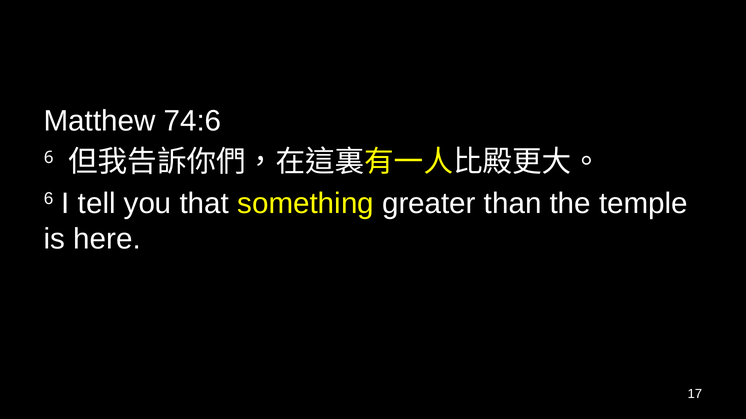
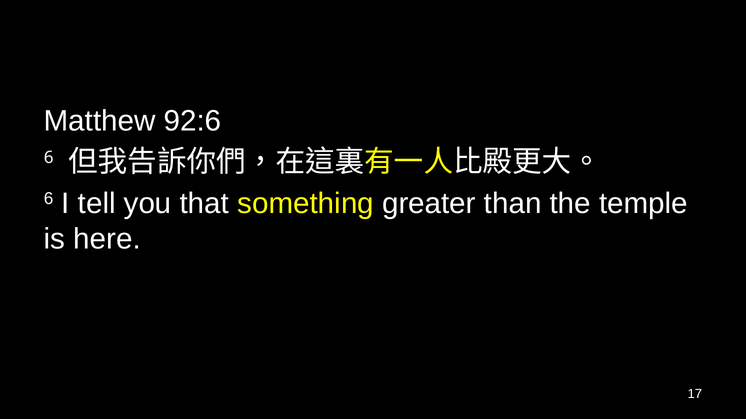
74:6: 74:6 -> 92:6 (193, 121)
